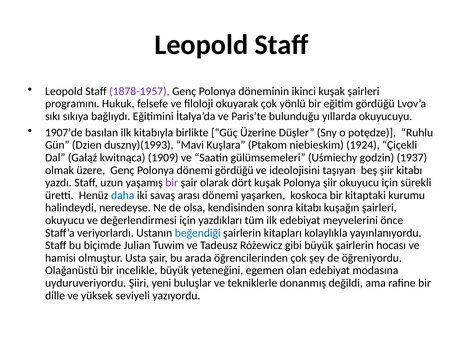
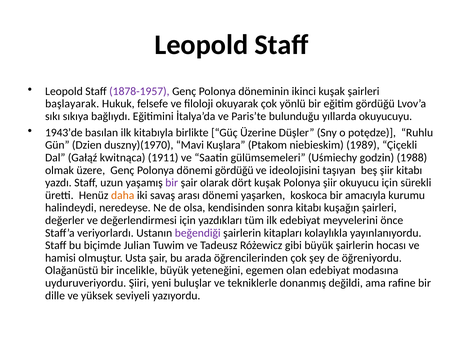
programını: programını -> başlayarak (72, 104)
1907’de: 1907’de -> 1943’de (64, 132)
duszny)(1993: duszny)(1993 -> duszny)(1970 (139, 145)
1924: 1924 -> 1989 (363, 145)
1909: 1909 -> 1911 (163, 157)
1937: 1937 -> 1988 (412, 157)
daha colour: blue -> orange (123, 195)
kitaptaki: kitaptaki -> amacıyla (366, 195)
okuyucu: okuyucu -> değerler (65, 220)
beğendiği colour: blue -> purple (198, 232)
